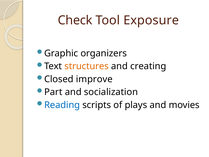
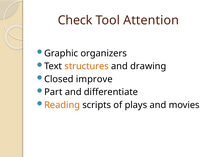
Exposure: Exposure -> Attention (151, 20)
creating: creating -> drawing (148, 66)
socialization: socialization -> differentiate (111, 92)
Reading colour: blue -> orange (62, 105)
